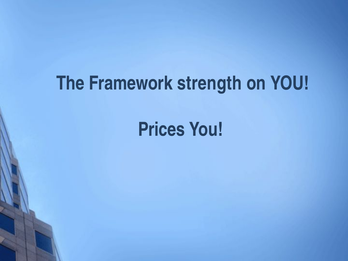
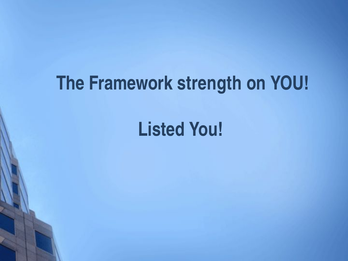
Prices: Prices -> Listed (161, 130)
